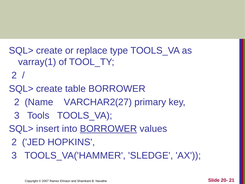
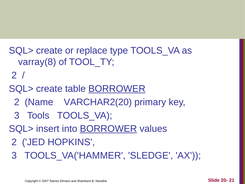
varray(1: varray(1 -> varray(8 (37, 62)
BORROWER underline: none -> present (117, 89)
VARCHAR2(27: VARCHAR2(27 -> VARCHAR2(20 (98, 102)
